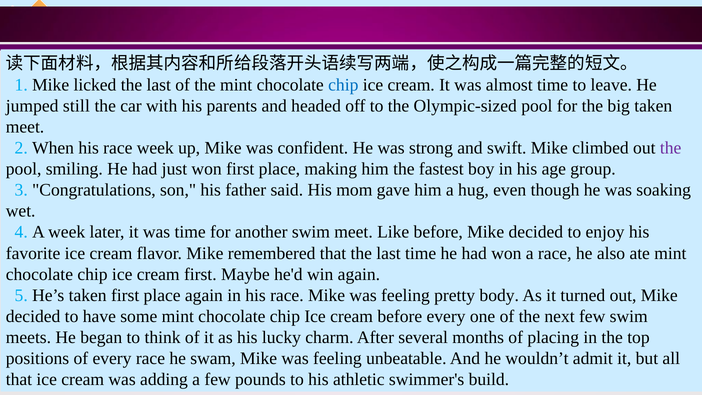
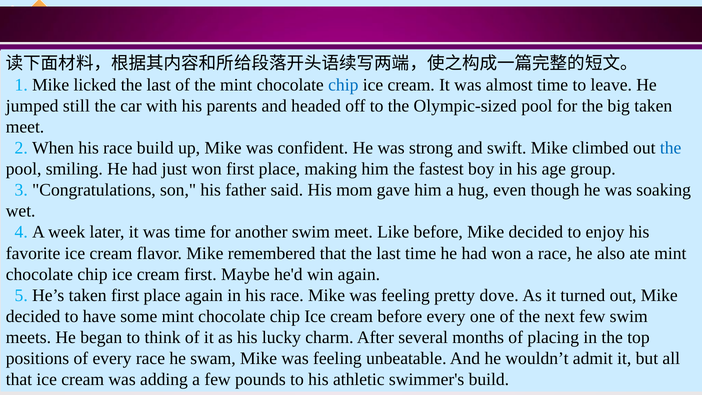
race week: week -> build (155, 148)
the colour: purple -> blue (671, 148)
body: body -> dove (499, 295)
